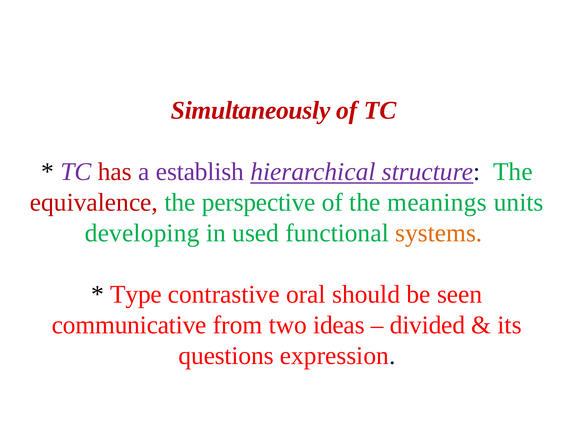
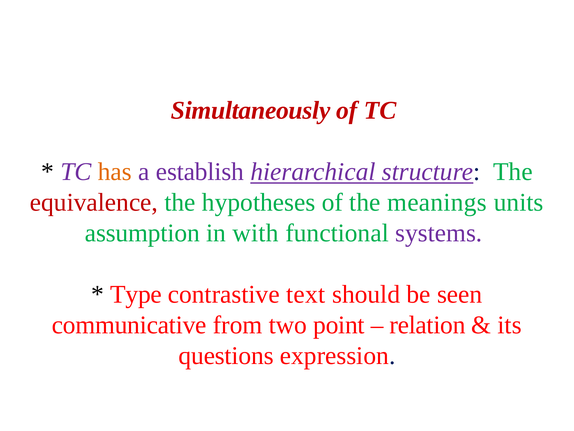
has colour: red -> orange (115, 172)
perspective: perspective -> hypotheses (259, 202)
developing: developing -> assumption (142, 233)
used: used -> with (256, 233)
systems colour: orange -> purple (439, 233)
oral: oral -> text (306, 294)
ideas: ideas -> point (339, 325)
divided: divided -> relation (428, 325)
